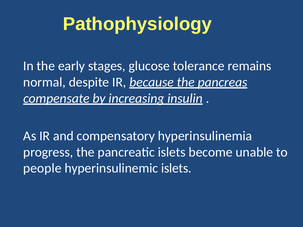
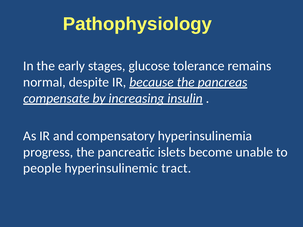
hyperinsulinemic islets: islets -> tract (176, 168)
